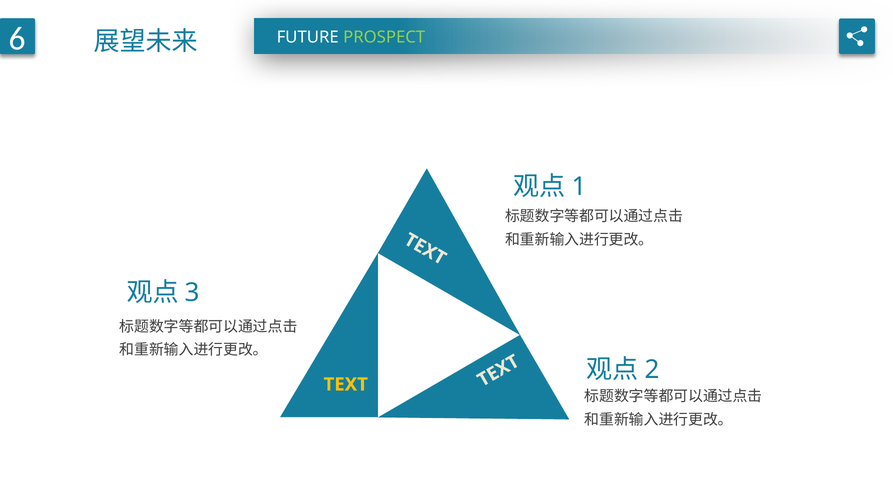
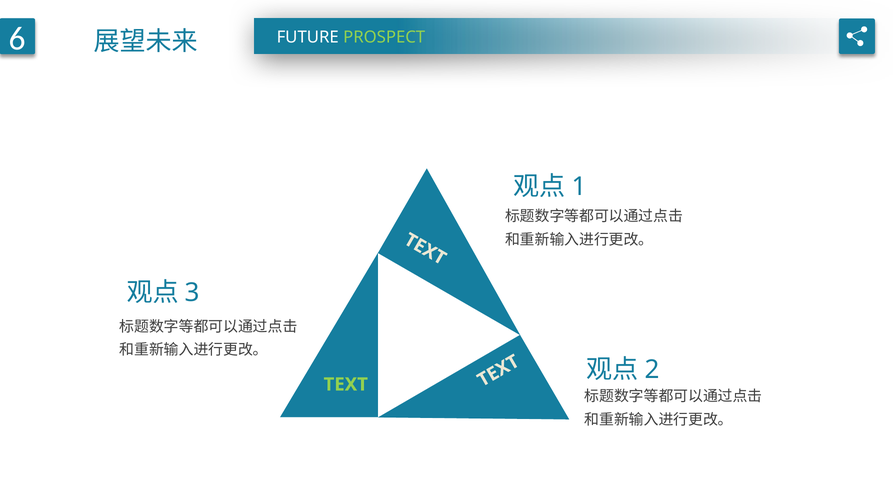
TEXT colour: yellow -> light green (346, 385)
